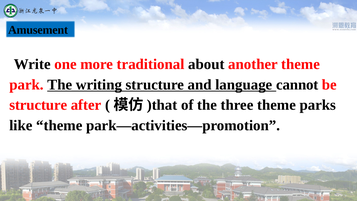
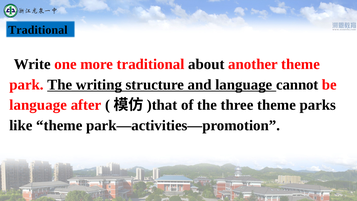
Amusement: Amusement -> Traditional (38, 30)
structure: structure -> language (38, 105)
